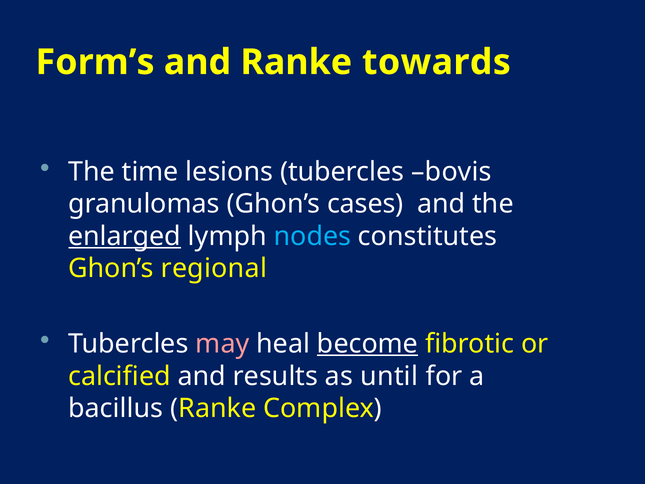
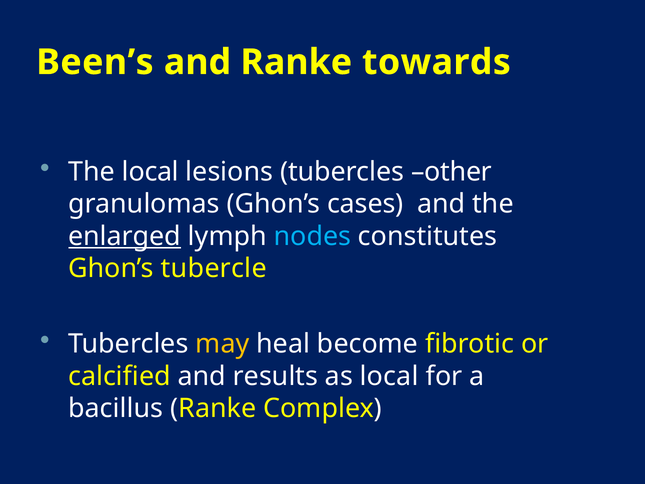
Form’s: Form’s -> Been’s (95, 62)
The time: time -> local (150, 172)
bovis: bovis -> other (452, 172)
regional: regional -> tubercle (214, 268)
may colour: pink -> yellow (222, 344)
become underline: present -> none (368, 344)
as until: until -> local (389, 376)
